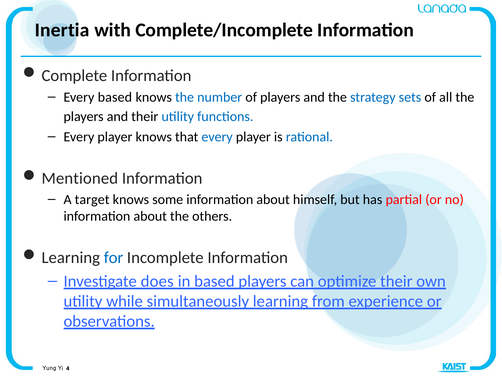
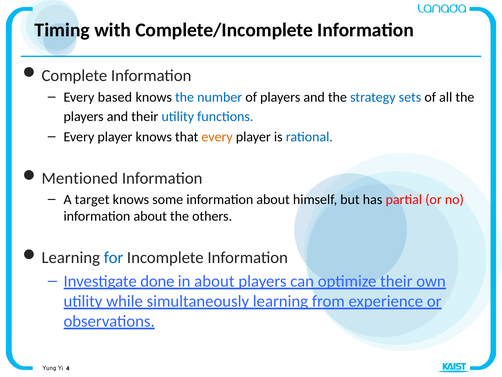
Inertia: Inertia -> Timing (62, 30)
every colour: blue -> orange (217, 137)
does: does -> done (157, 281)
in based: based -> about (214, 281)
